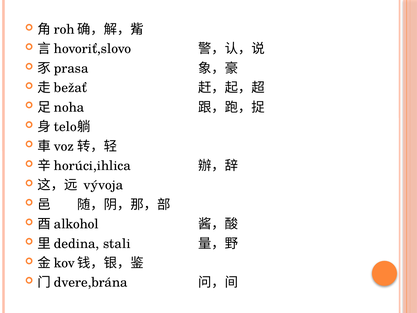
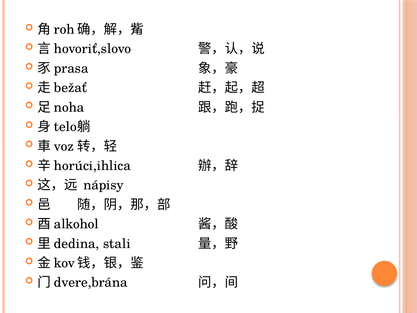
vývoja: vývoja -> nápisy (104, 185)
